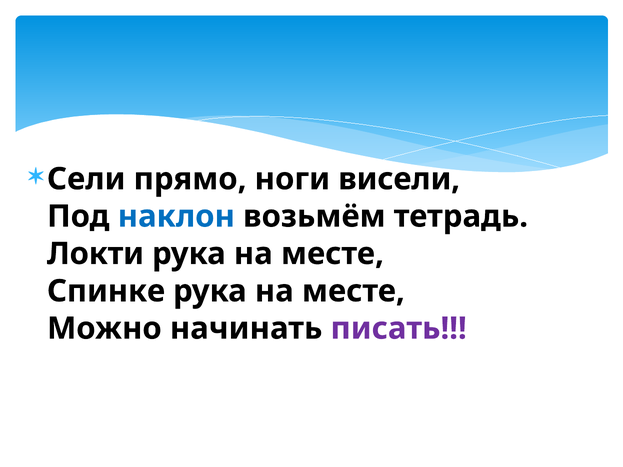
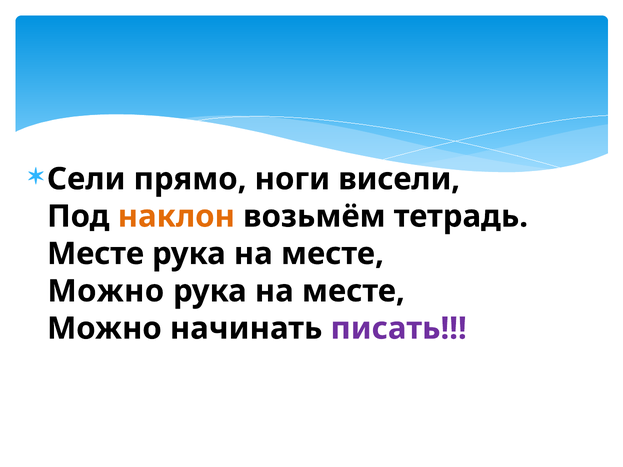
наклон colour: blue -> orange (176, 217)
Локти: Локти -> Месте (96, 254)
Спинке: Спинке -> Можно (106, 291)
